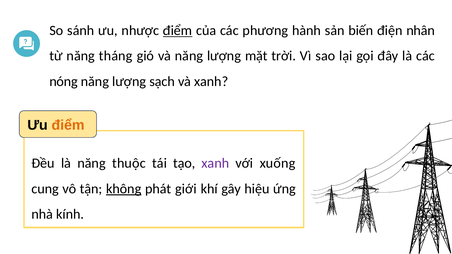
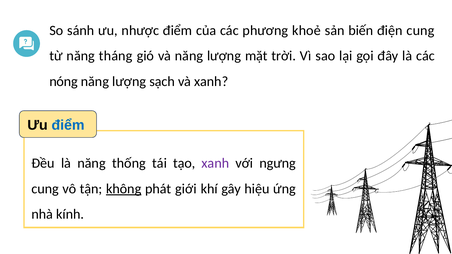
điểm underline: present -> none (178, 31)
hành: hành -> khoẻ (306, 31)
điện nhân: nhân -> cung (421, 31)
điểm colour: orange -> blue (68, 125)
thuộc: thuộc -> thống (129, 163)
xuống: xuống -> ngưng (278, 163)
